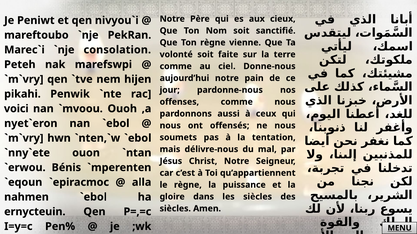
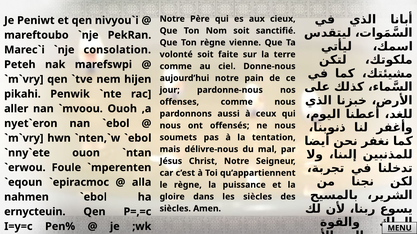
voici: voici -> aller (16, 109)
Bénis: Bénis -> Foule (66, 168)
